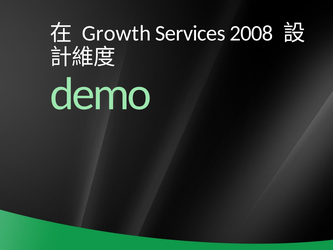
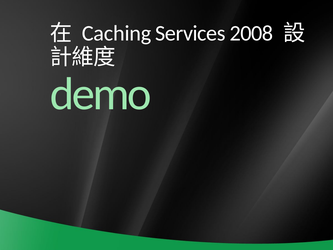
Growth: Growth -> Caching (117, 33)
